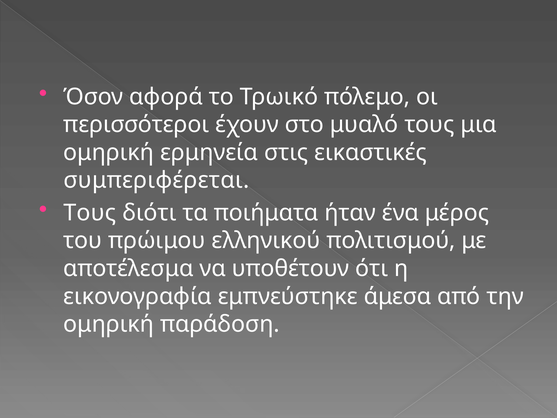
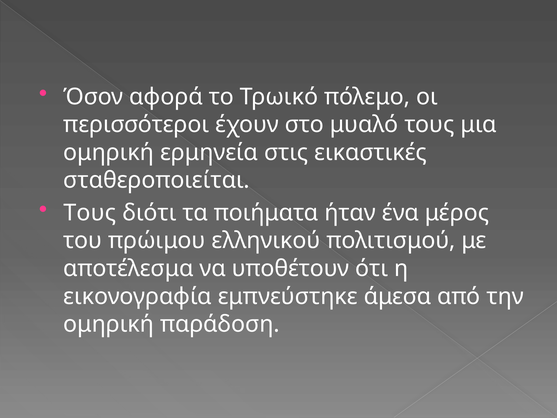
συμπεριφέρεται: συμπεριφέρεται -> σταθεροποιείται (157, 180)
